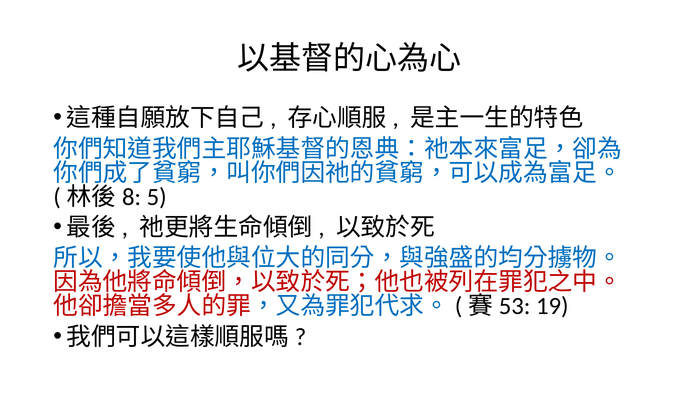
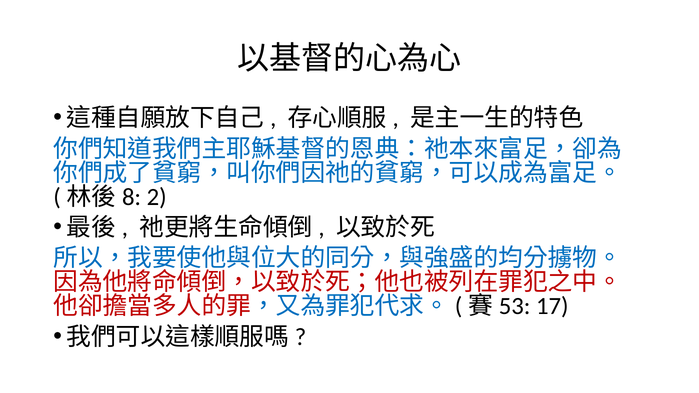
5: 5 -> 2 (157, 197)
19: 19 -> 17 (552, 306)
